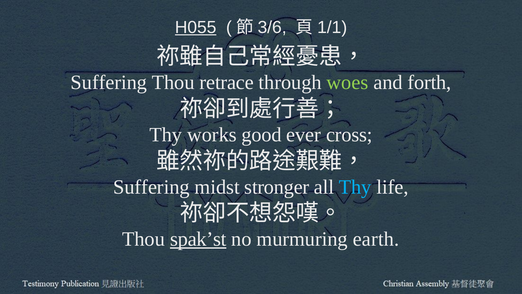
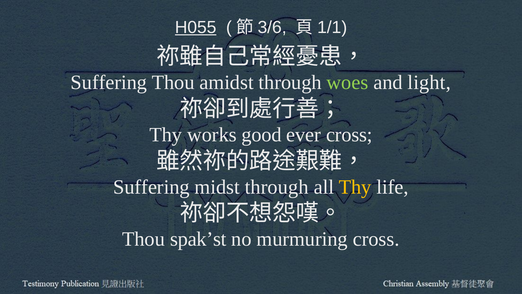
retrace: retrace -> amidst (227, 82)
forth: forth -> light (429, 82)
midst stronger: stronger -> through (277, 187)
Thy colour: light blue -> yellow (355, 187)
spak’st underline: present -> none (198, 239)
murmuring earth: earth -> cross (376, 239)
